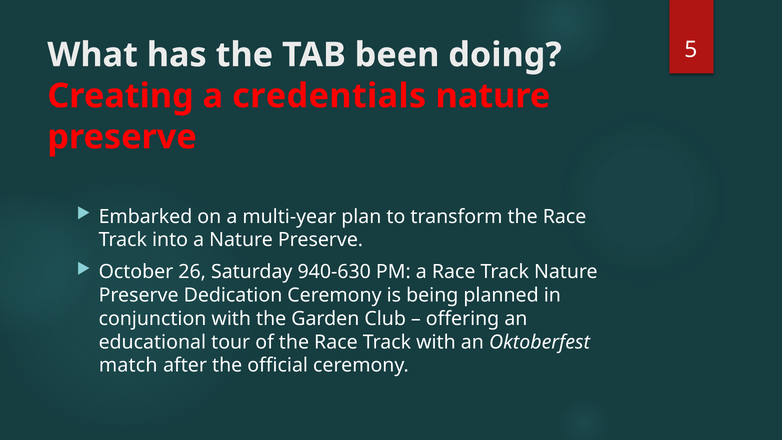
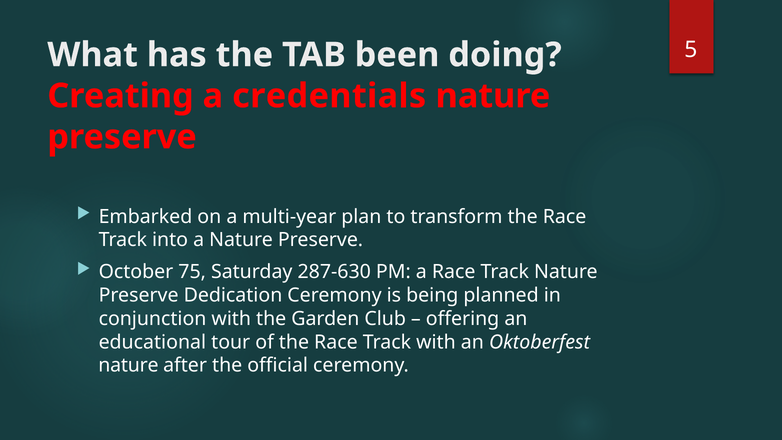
26: 26 -> 75 (192, 272)
940-630: 940-630 -> 287-630 (334, 272)
match: match -> nature (128, 365)
